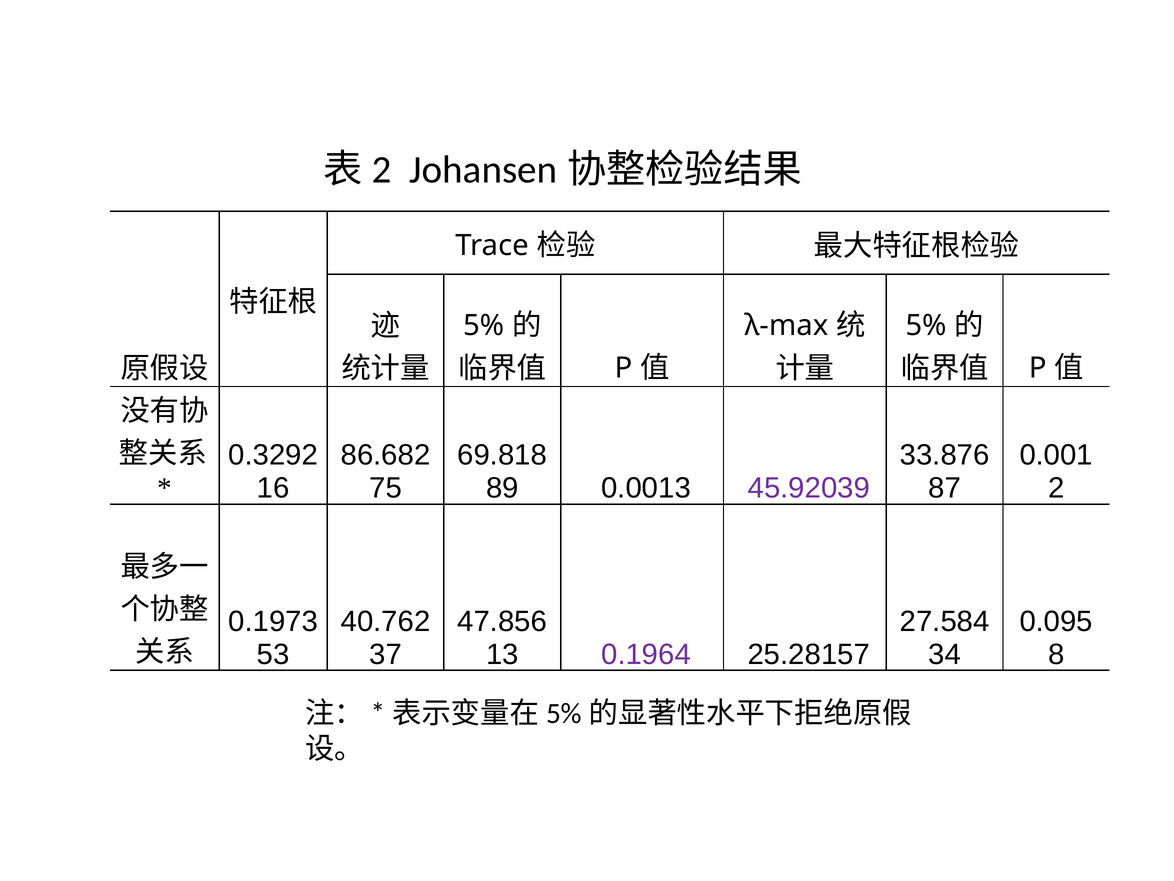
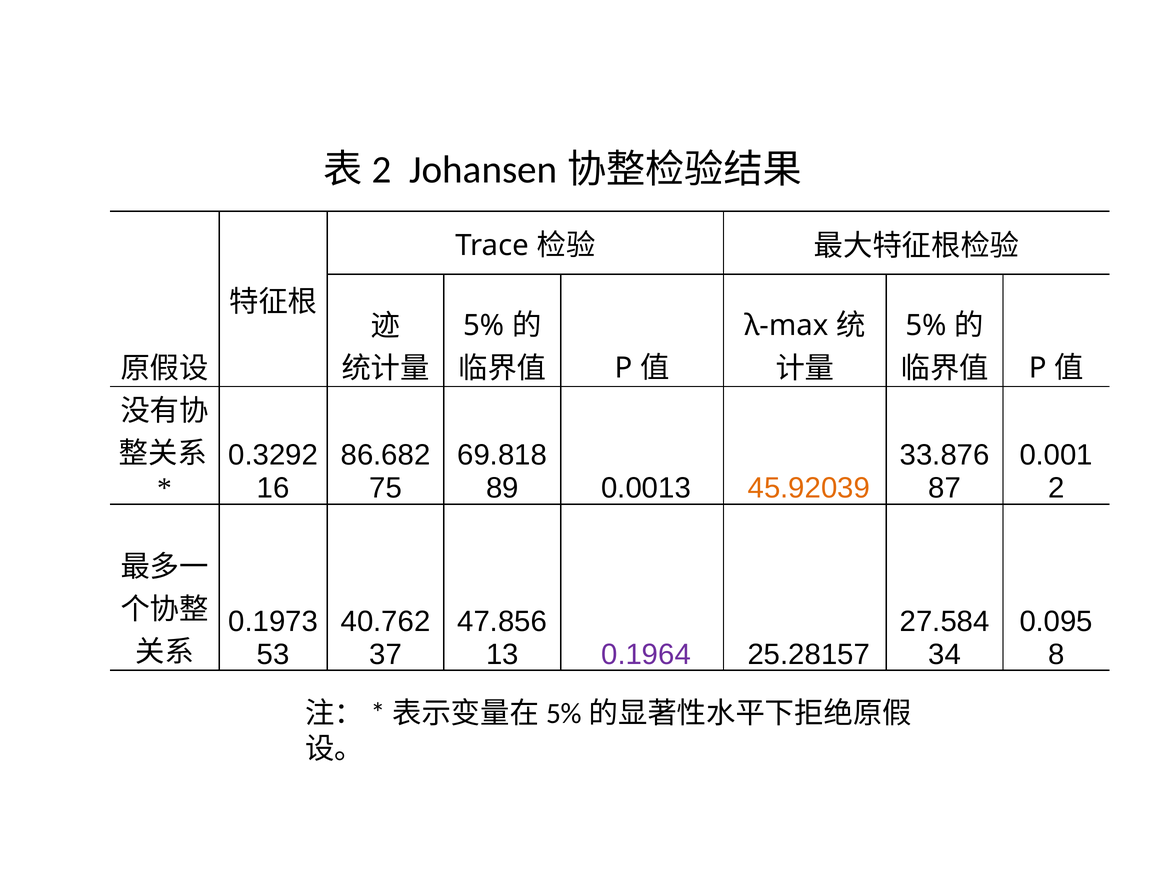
45.92039 colour: purple -> orange (809, 488)
